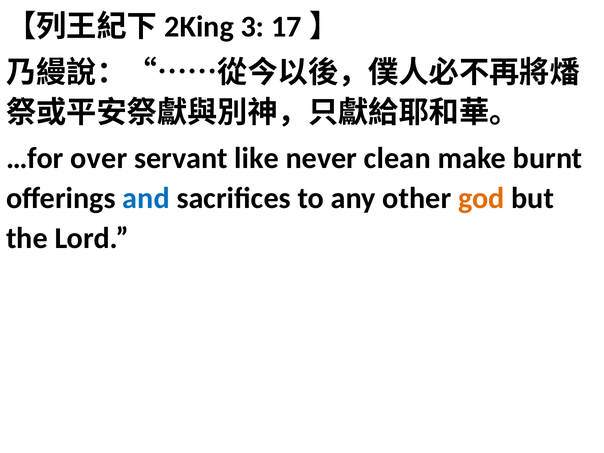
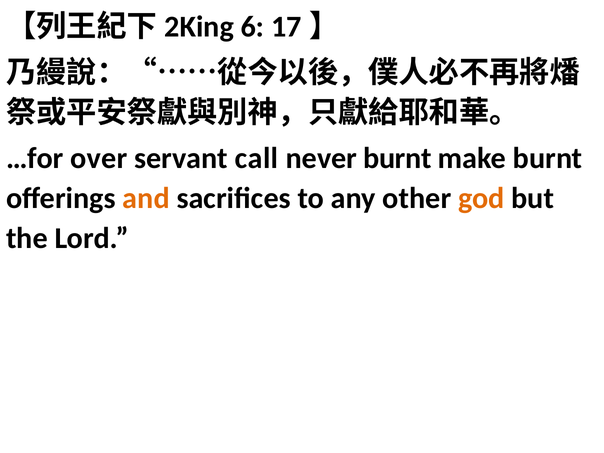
3: 3 -> 6 (252, 27)
like: like -> call (257, 159)
never clean: clean -> burnt (397, 159)
and colour: blue -> orange (146, 198)
